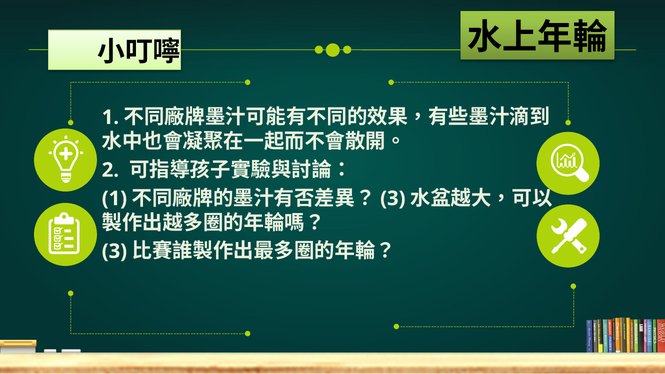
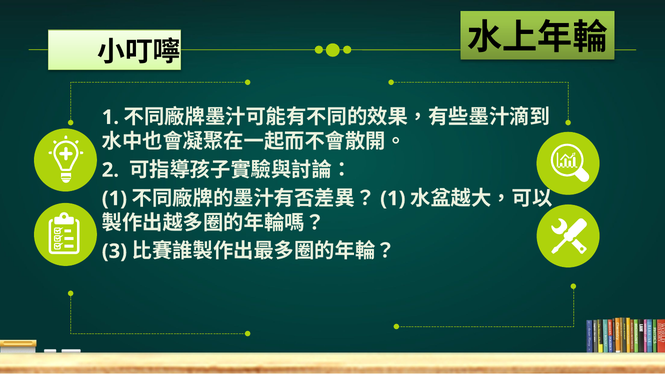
3: 3 -> 1 (393, 199)
